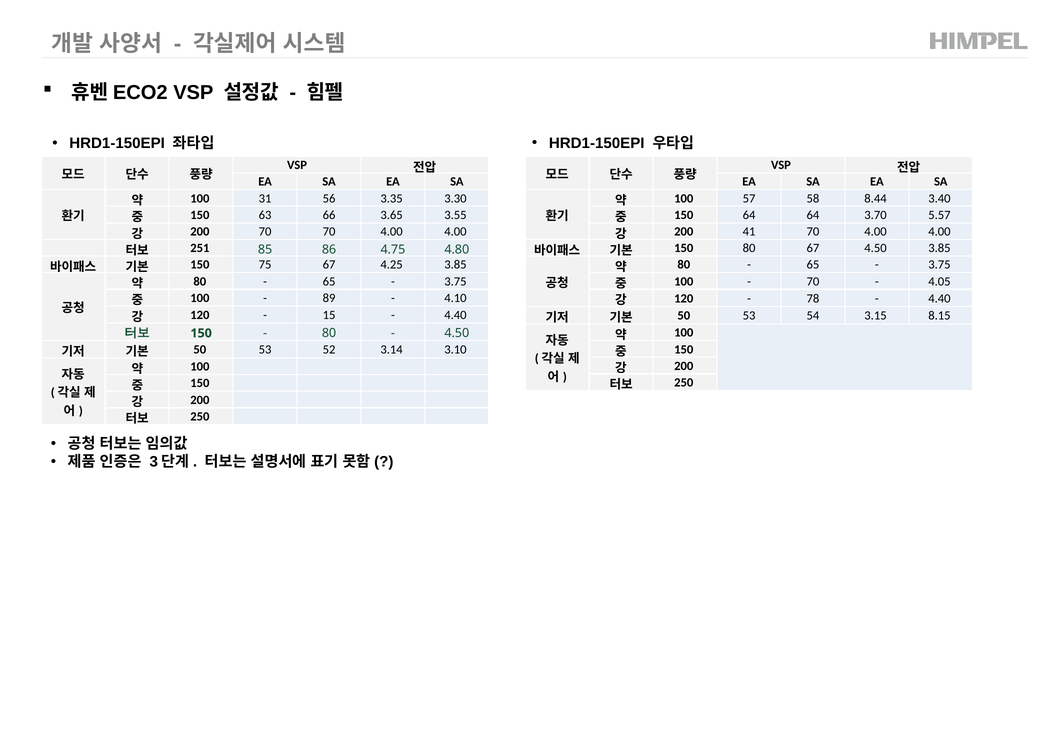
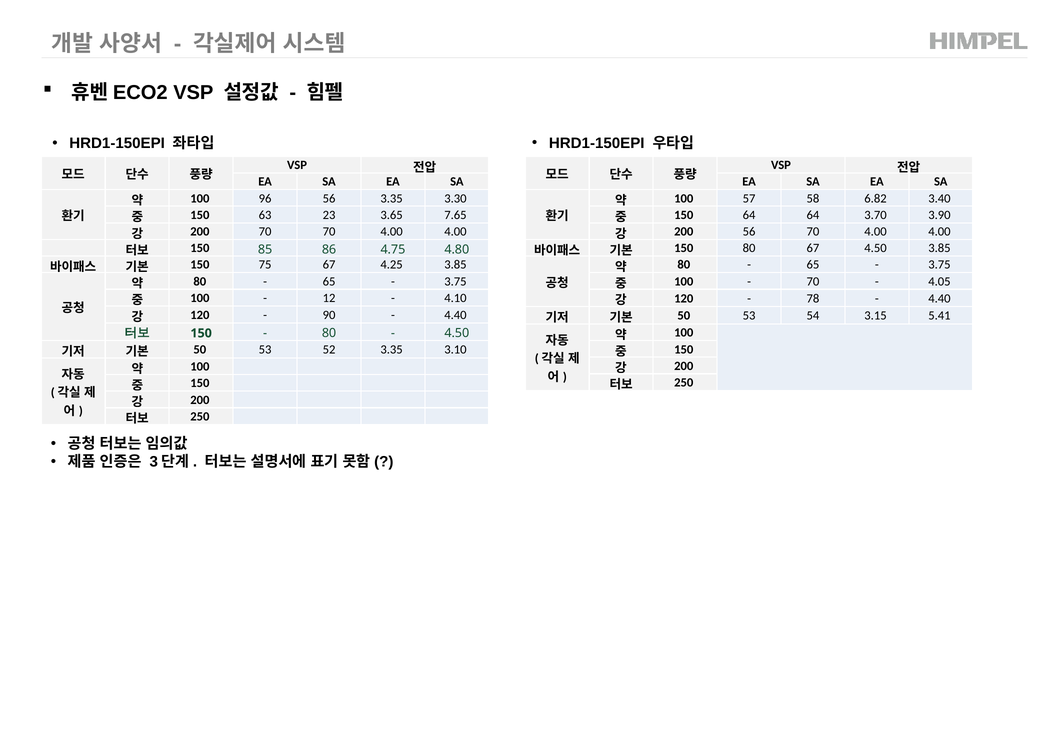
31: 31 -> 96 (265, 198)
8.44: 8.44 -> 6.82 (876, 198)
66: 66 -> 23 (329, 215)
3.55: 3.55 -> 7.65 (455, 215)
5.57: 5.57 -> 3.90 (939, 215)
200 41: 41 -> 56 (749, 232)
251: 251 -> 150 (200, 248)
89: 89 -> 12 (329, 298)
15: 15 -> 90 (329, 315)
8.15: 8.15 -> 5.41 (939, 316)
52 3.14: 3.14 -> 3.35 (392, 350)
